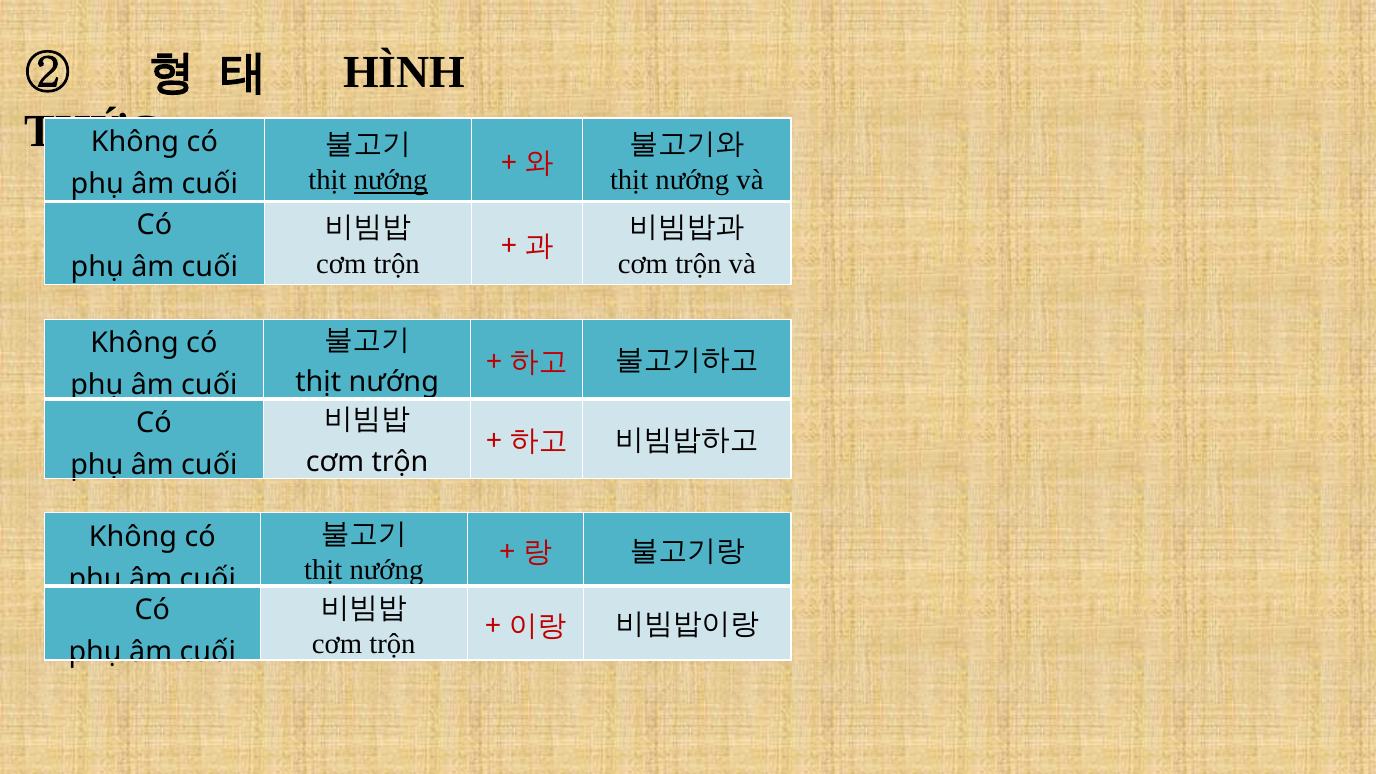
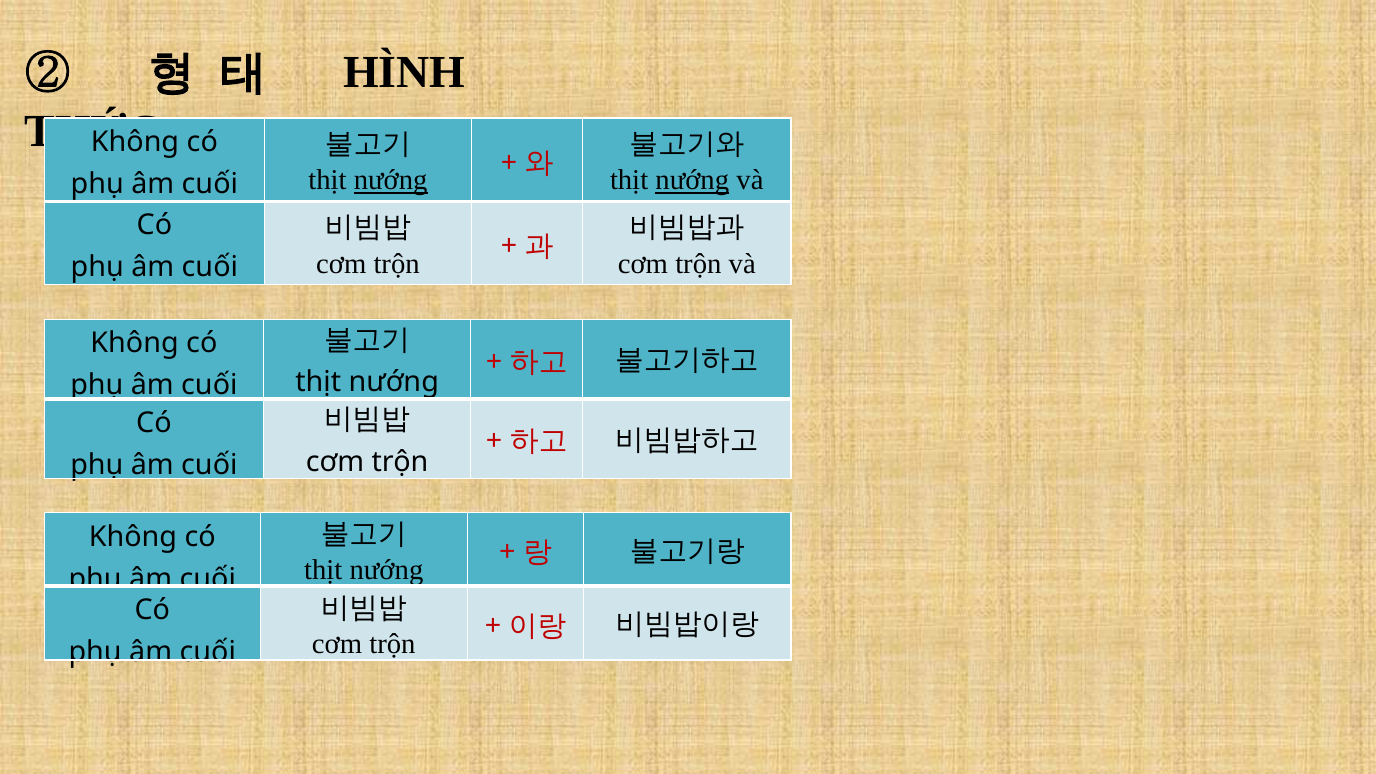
nướng underline: none -> present (692, 180)
